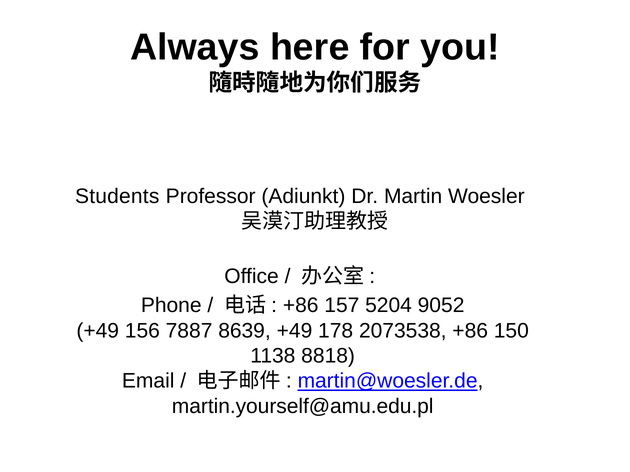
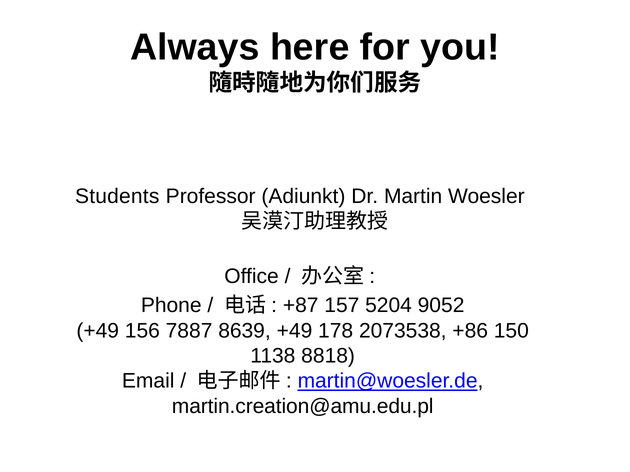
+86: +86 -> +87 (301, 306)
martin.yourself@amu.edu.pl: martin.yourself@amu.edu.pl -> martin.creation@amu.edu.pl (303, 407)
